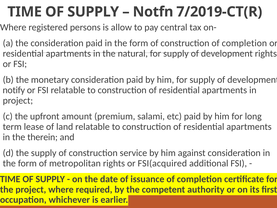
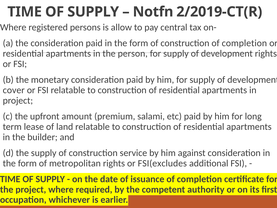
7/2019-CT(R: 7/2019-CT(R -> 2/2019-CT(R (219, 12)
natural: natural -> person (133, 53)
notify: notify -> cover (14, 90)
therein: therein -> builder (42, 137)
FSI(acquired: FSI(acquired -> FSI(excludes (162, 163)
